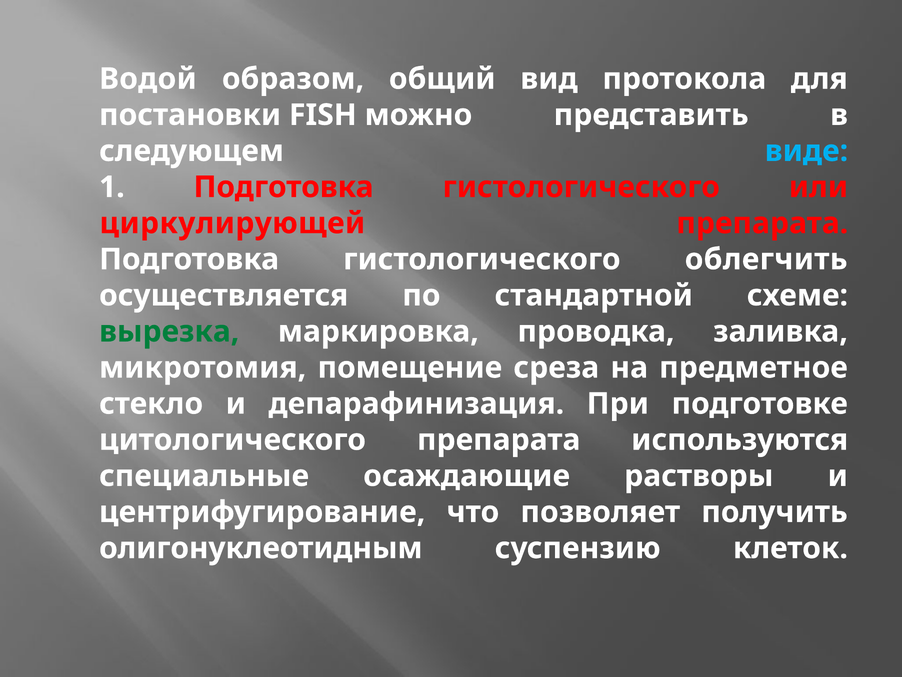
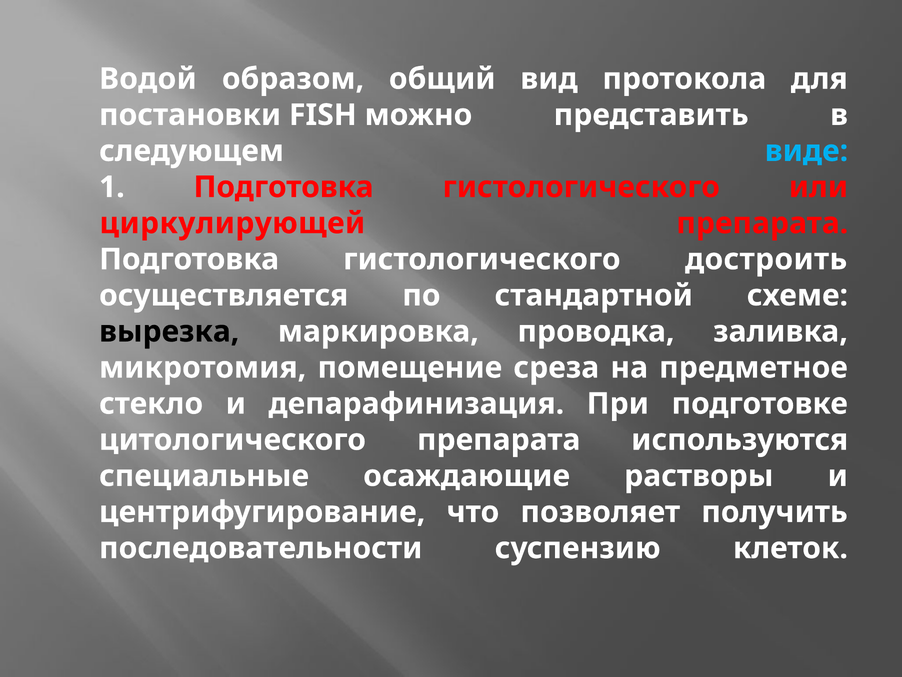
облегчить: облегчить -> достроить (766, 259)
вырезка colour: green -> black (169, 331)
олигонуклеотидным: олигонуклеотидным -> последовательности (261, 548)
